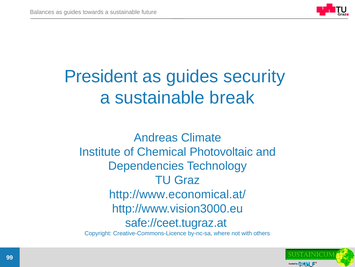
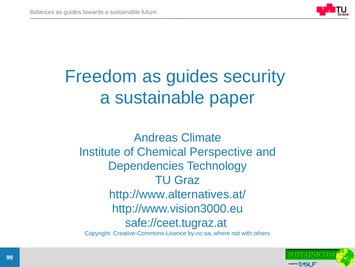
President: President -> Freedom (101, 76)
break: break -> paper (232, 97)
Photovoltaic: Photovoltaic -> Perspective (221, 151)
http://www.economical.at/: http://www.economical.at/ -> http://www.alternatives.at/ (177, 194)
